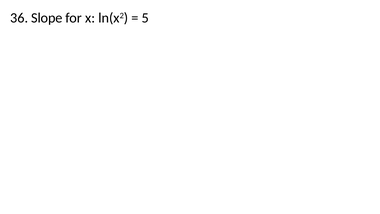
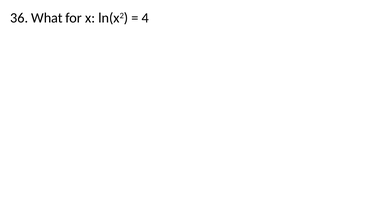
Slope: Slope -> What (47, 18)
5: 5 -> 4 (145, 18)
